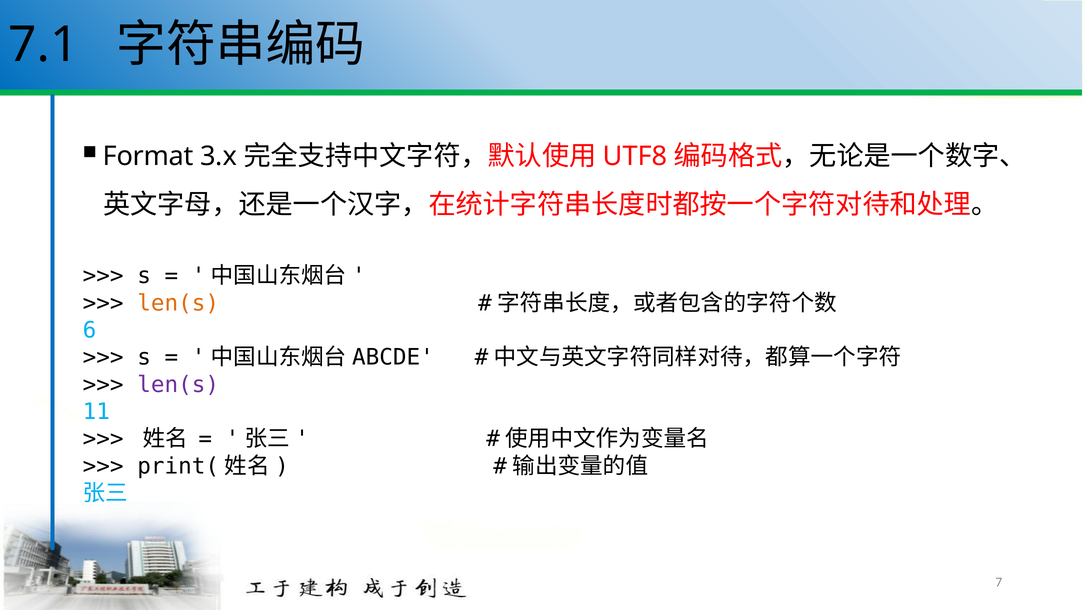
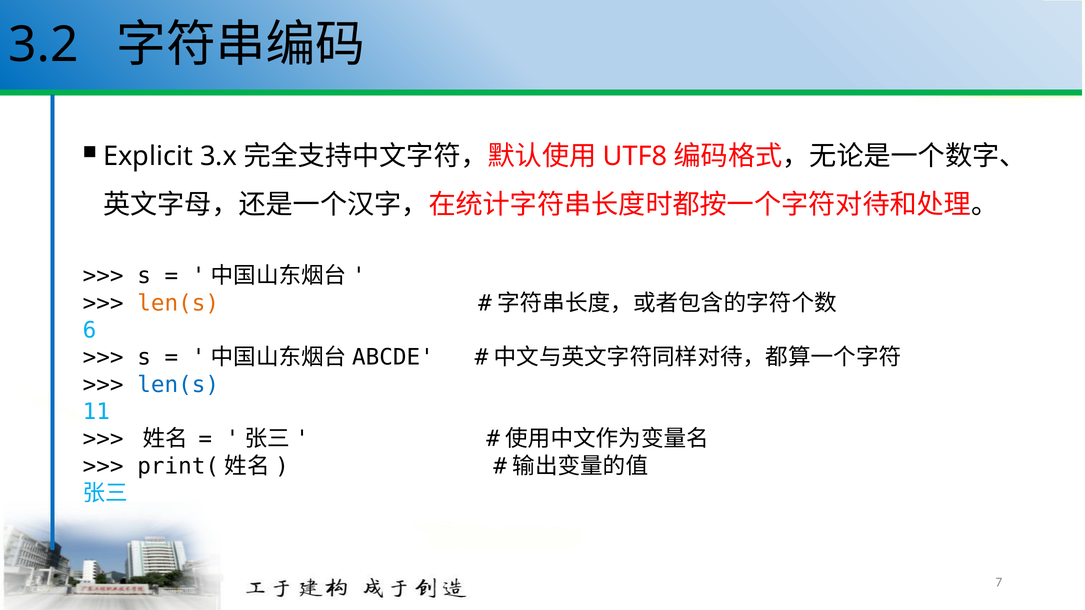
7.1: 7.1 -> 3.2 (43, 45)
Format: Format -> Explicit (148, 156)
len(s colour: purple -> blue (178, 385)
